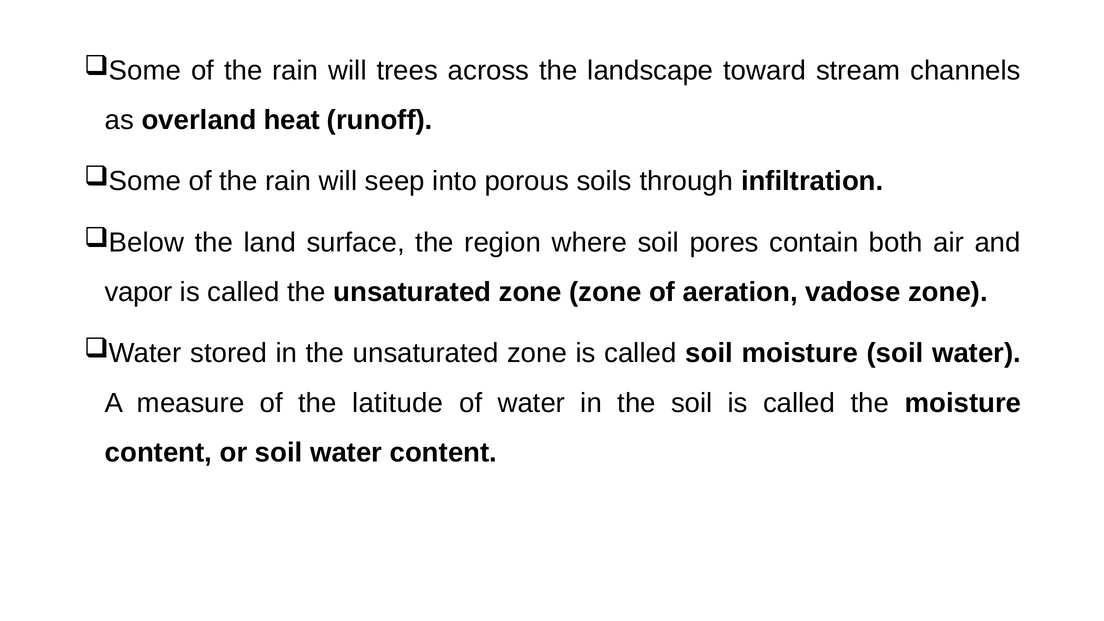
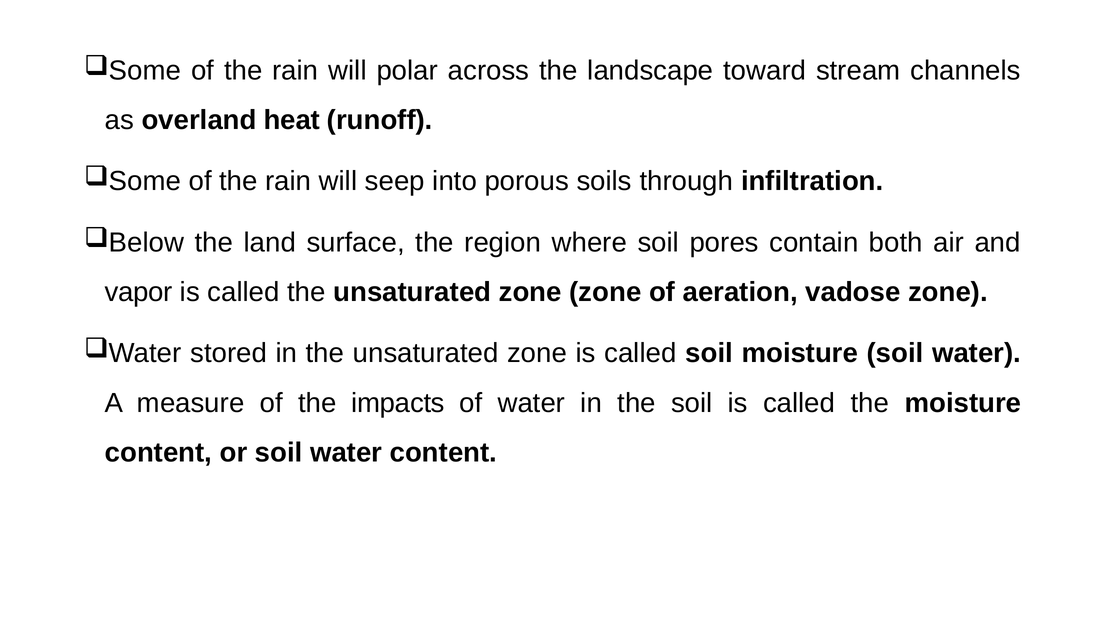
trees: trees -> polar (407, 70)
latitude: latitude -> impacts (398, 403)
